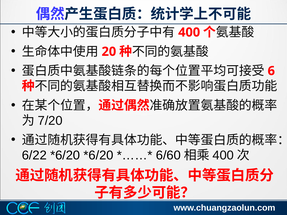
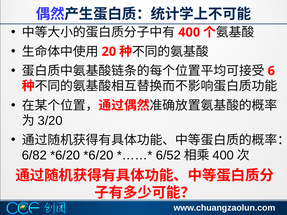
7/20: 7/20 -> 3/20 (50, 121)
6/22: 6/22 -> 6/82 (34, 156)
6/60: 6/60 -> 6/52 (168, 156)
